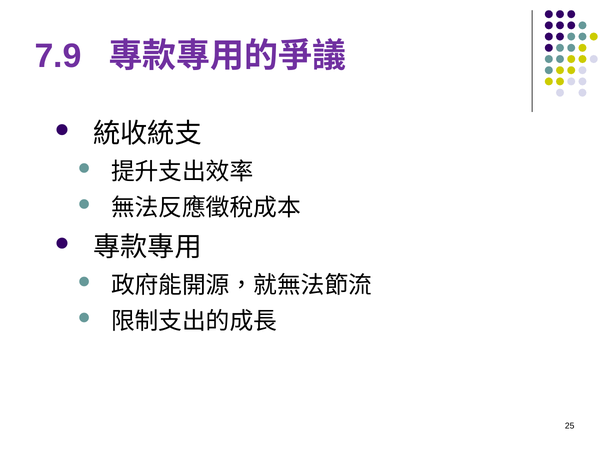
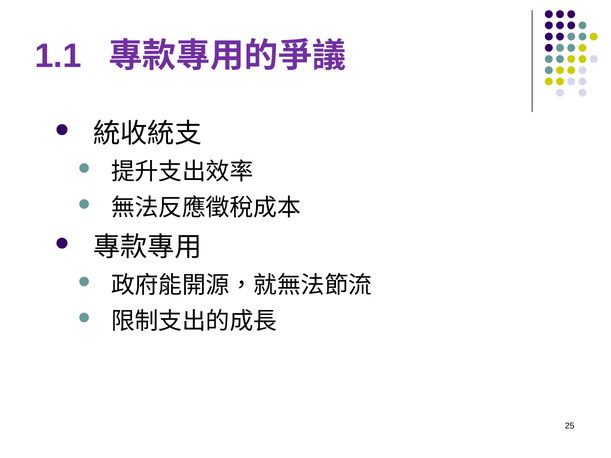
7.9: 7.9 -> 1.1 (58, 56)
